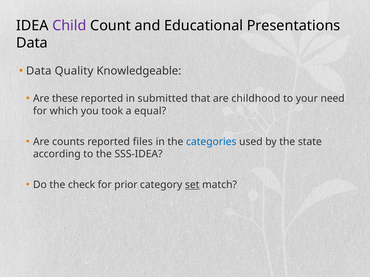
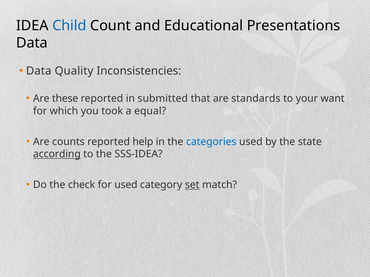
Child colour: purple -> blue (69, 26)
Knowledgeable: Knowledgeable -> Inconsistencies (139, 71)
childhood: childhood -> standards (256, 99)
need: need -> want (333, 99)
files: files -> help (143, 142)
according underline: none -> present (57, 154)
for prior: prior -> used (126, 185)
